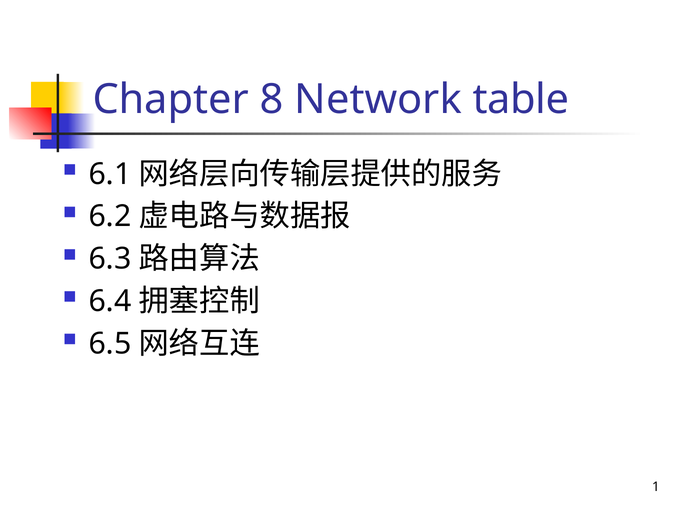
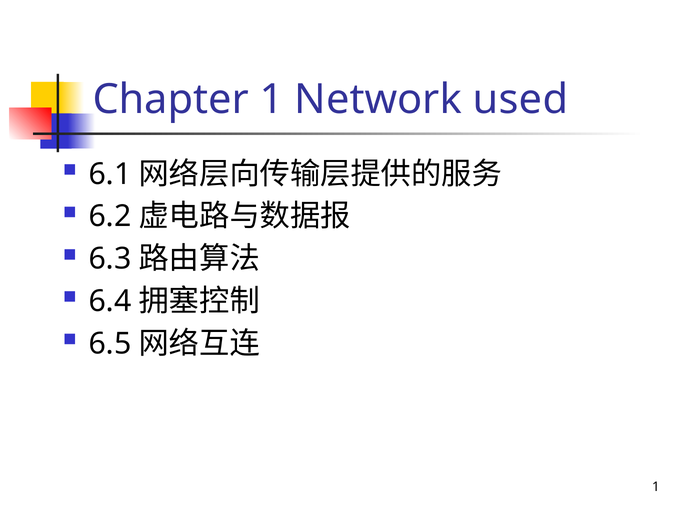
Chapter 8: 8 -> 1 (272, 99)
table: table -> used (520, 99)
